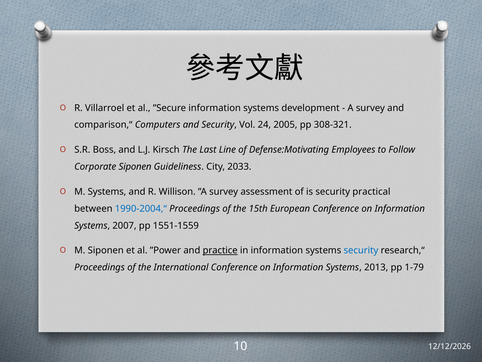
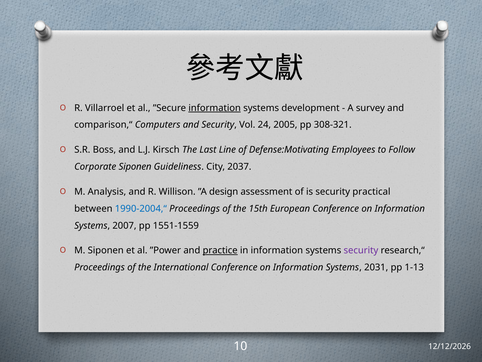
information underline: none -> present (215, 108)
2033: 2033 -> 2037 (239, 167)
M Systems: Systems -> Analysis (107, 191)
”A survey: survey -> design (224, 191)
security colour: blue -> purple (361, 250)
2013: 2013 -> 2031 (376, 267)
1-79: 1-79 -> 1-13 (414, 267)
